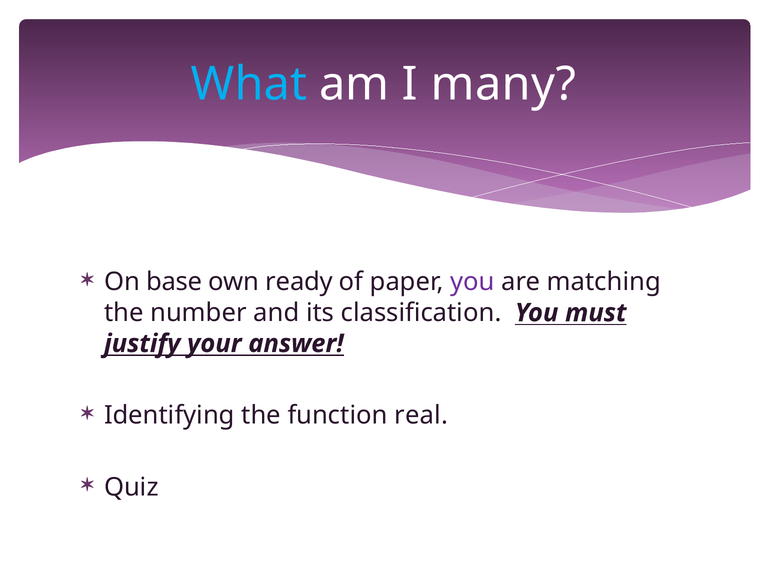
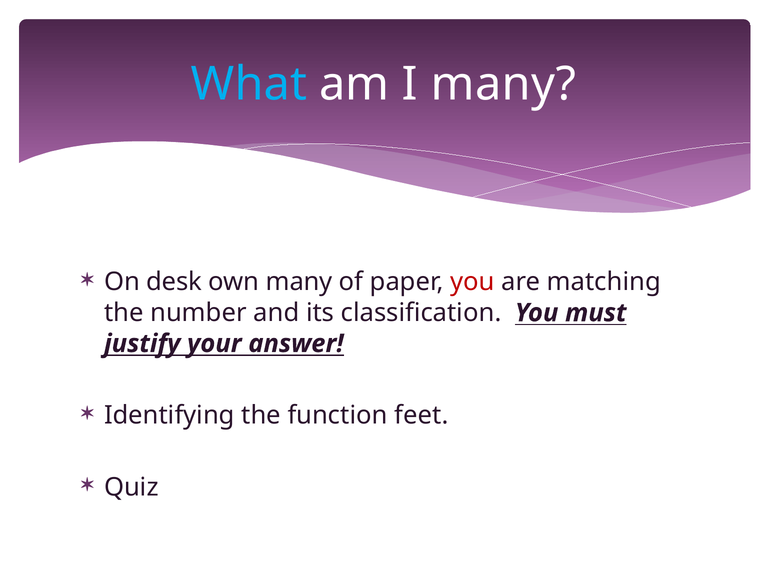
base: base -> desk (174, 282)
own ready: ready -> many (299, 282)
you colour: purple -> red (472, 282)
real: real -> feet (421, 415)
